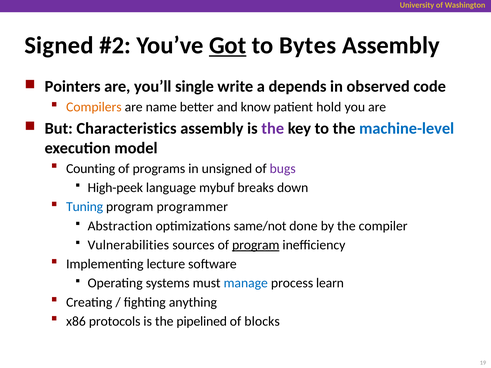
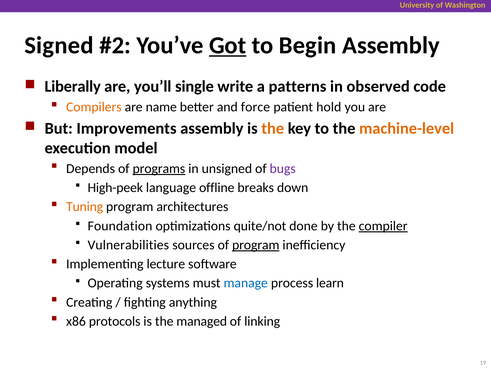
Bytes: Bytes -> Begin (308, 46)
Pointers: Pointers -> Liberally (73, 87)
depends: depends -> patterns (297, 87)
know: know -> force (256, 107)
Characteristics: Characteristics -> Improvements (126, 129)
the colour: purple -> orange (273, 129)
machine-level colour: blue -> orange (407, 129)
Counting: Counting -> Depends (91, 169)
programs underline: none -> present (159, 169)
mybuf: mybuf -> offline (217, 188)
Tuning colour: blue -> orange (85, 207)
programmer: programmer -> architectures (192, 207)
Abstraction: Abstraction -> Foundation (120, 226)
same/not: same/not -> quite/not (260, 226)
compiler underline: none -> present (383, 226)
pipelined: pipelined -> managed (202, 322)
blocks: blocks -> linking (262, 322)
